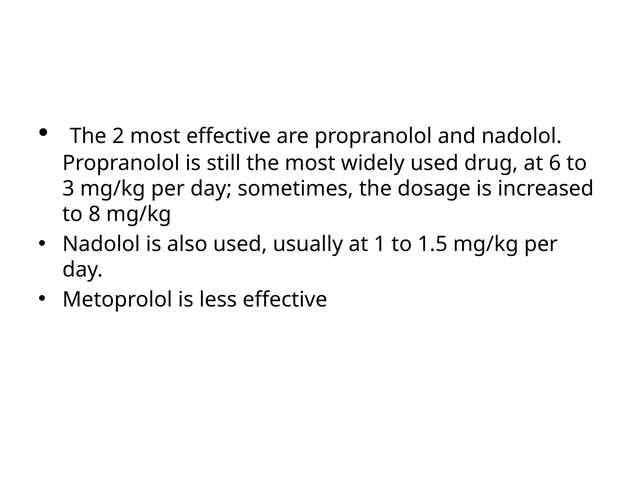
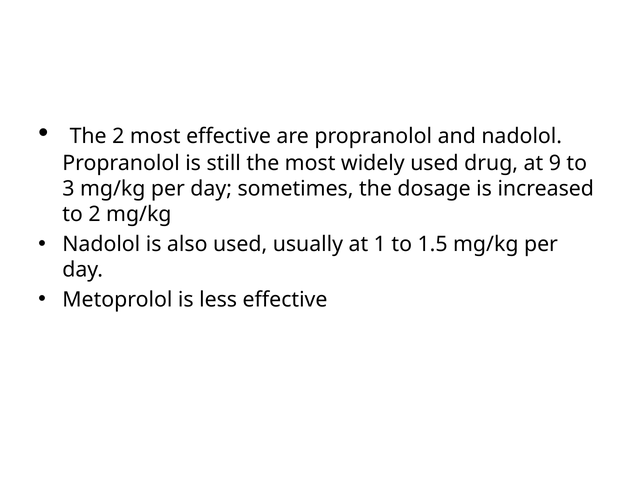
6: 6 -> 9 (555, 163)
to 8: 8 -> 2 (95, 215)
